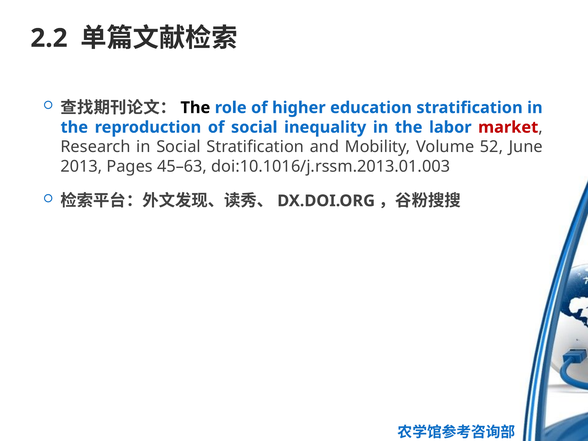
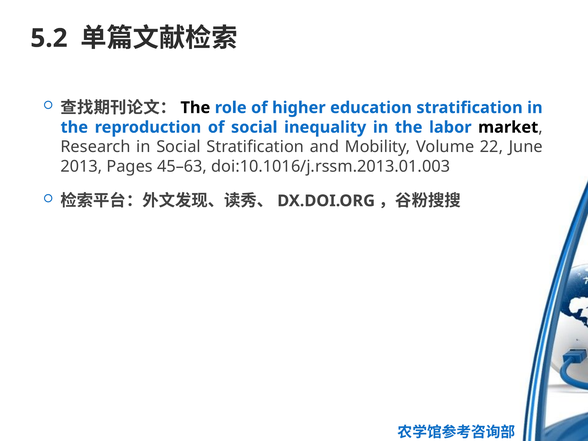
2.2: 2.2 -> 5.2 (49, 38)
market colour: red -> black (508, 127)
52: 52 -> 22 (492, 147)
